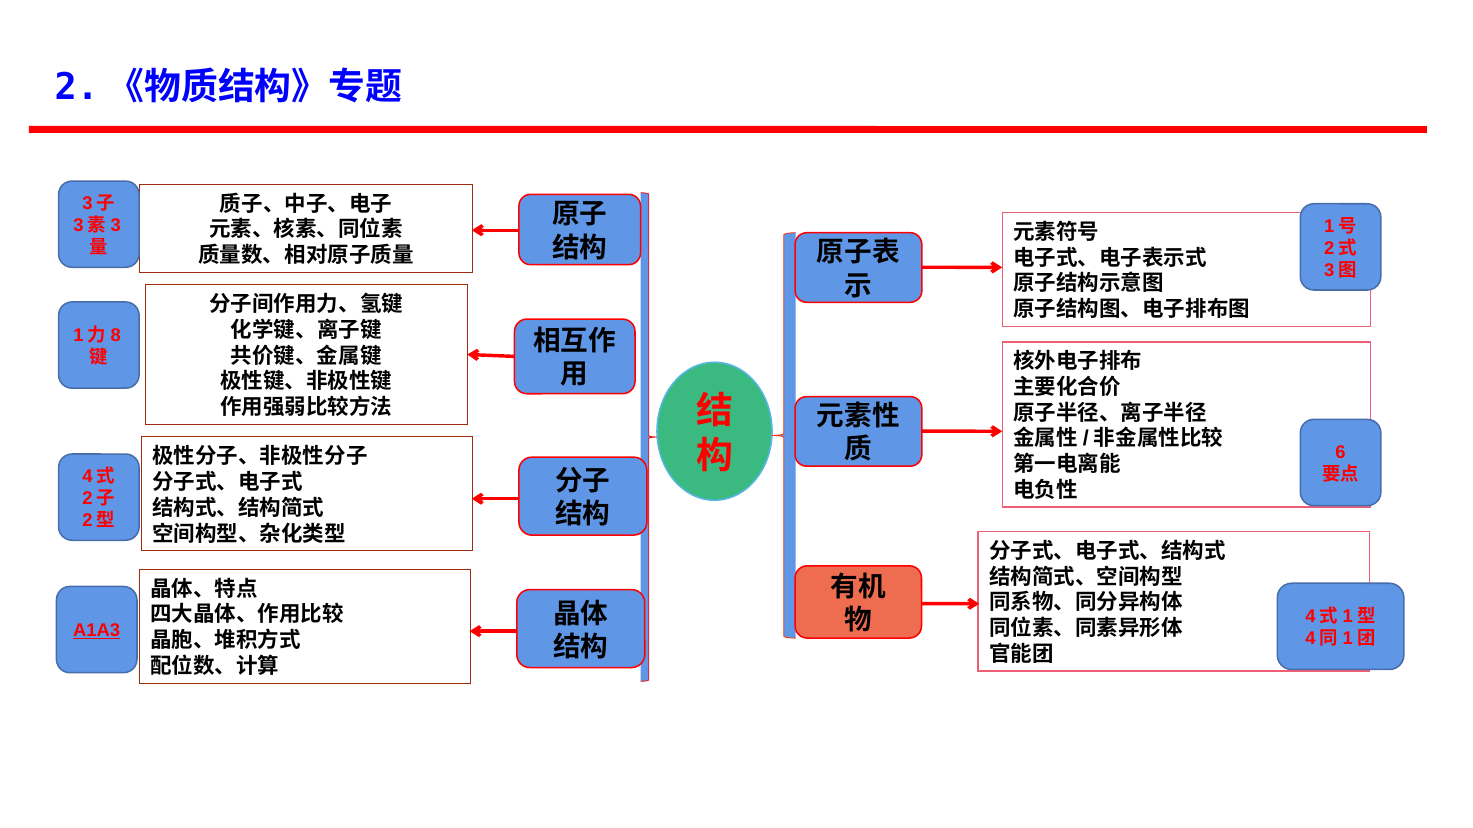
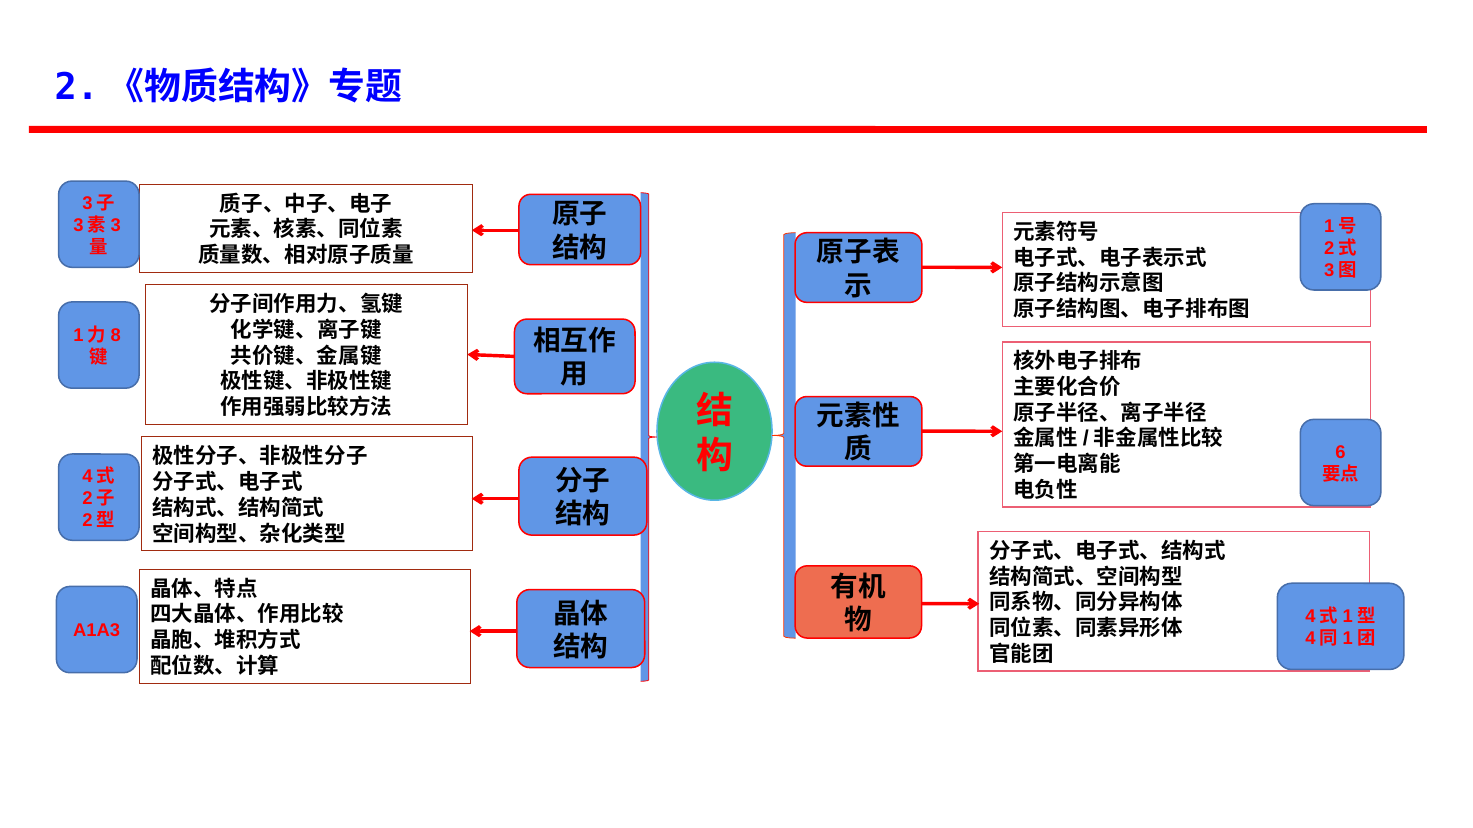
A1A3 underline: present -> none (97, 631)
